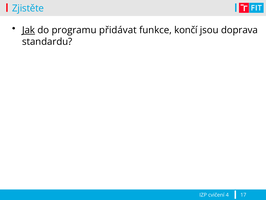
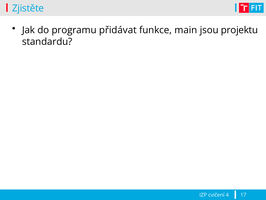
Jak underline: present -> none (29, 30)
končí: končí -> main (186, 30)
doprava: doprava -> projektu (239, 30)
